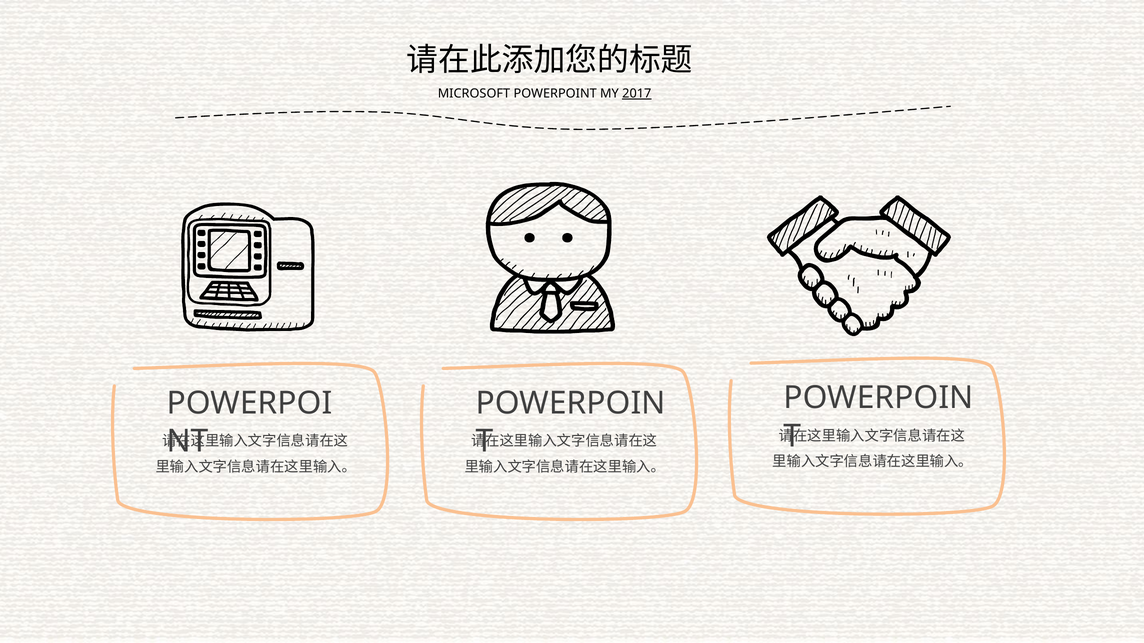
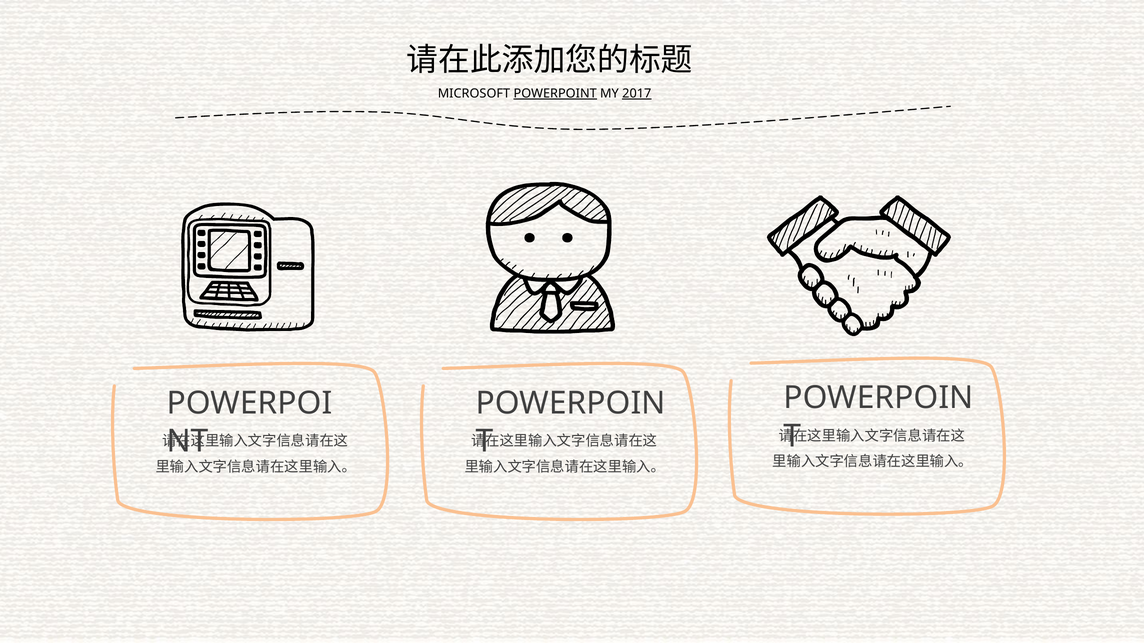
POWERPOINT underline: none -> present (555, 93)
